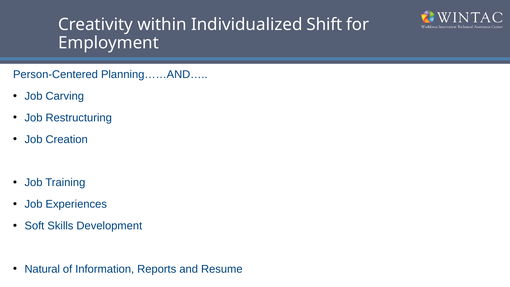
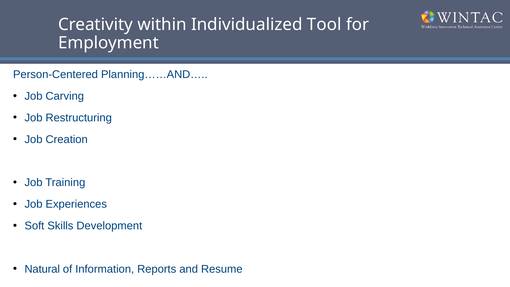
Shift: Shift -> Tool (324, 24)
